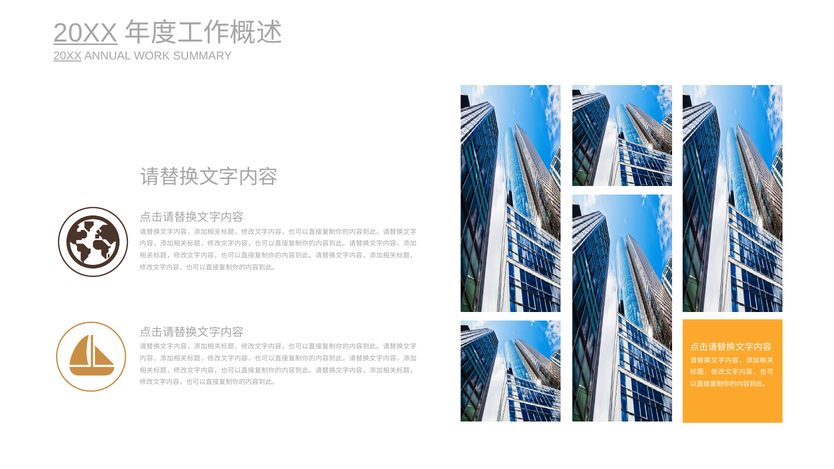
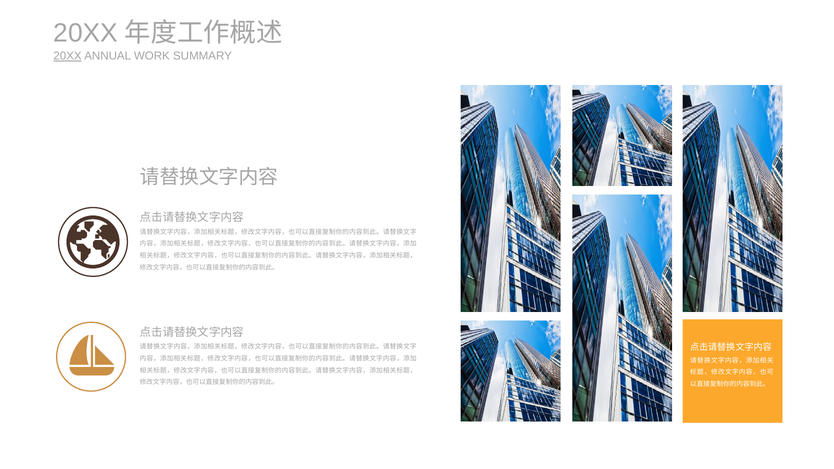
20XX underline: present -> none (86, 33)
